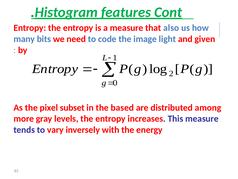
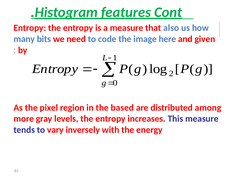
light: light -> here (167, 39)
subset: subset -> region (72, 107)
